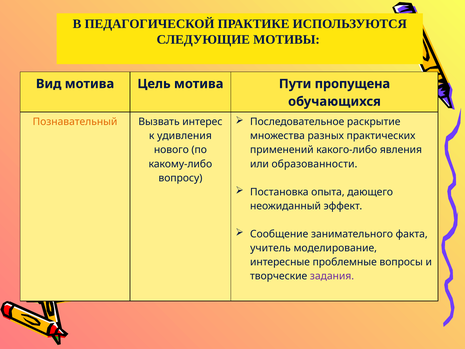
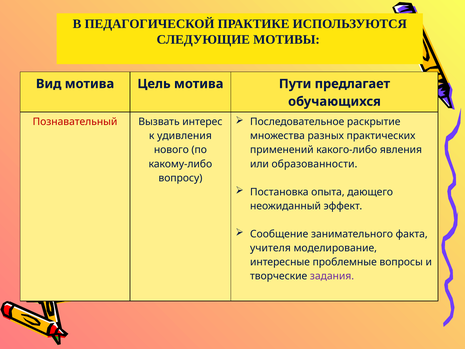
пропущена: пропущена -> предлагает (352, 84)
Познавательный colour: orange -> red (75, 122)
учитель: учитель -> учителя (270, 248)
